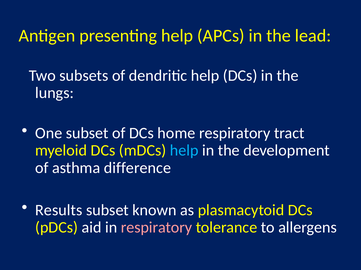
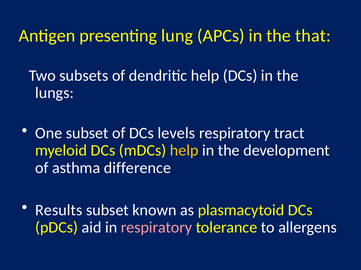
presenting help: help -> lung (177, 36)
lead: lead -> that (313, 36)
home: home -> levels (176, 134)
help colour: light blue -> yellow (184, 151)
